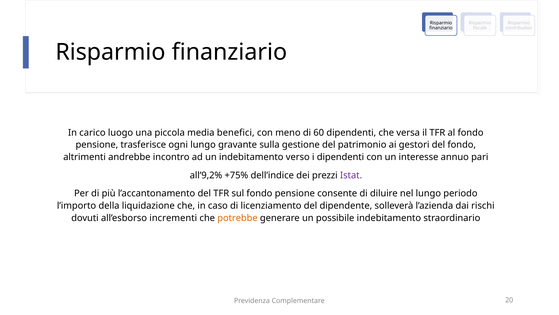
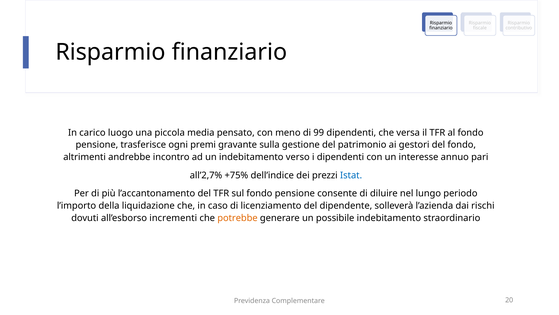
benefici: benefici -> pensato (236, 132)
60: 60 -> 99 (319, 132)
ogni lungo: lungo -> premi (203, 145)
all’9,2%: all’9,2% -> all’2,7% (206, 175)
Istat colour: purple -> blue (351, 175)
